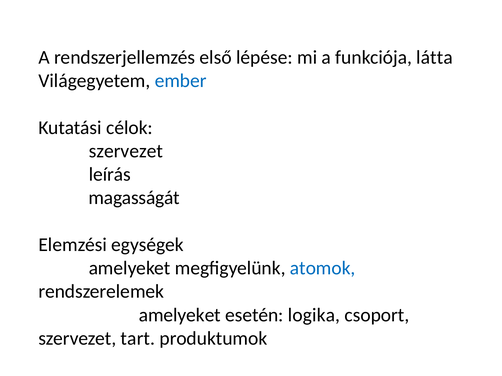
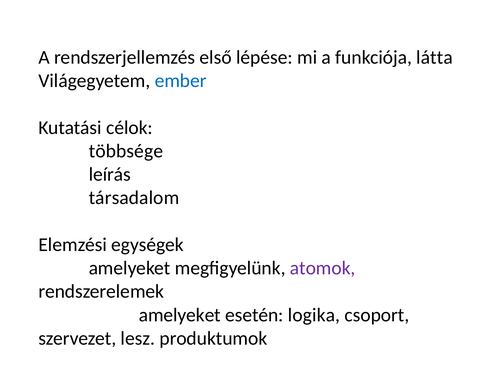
szervezet: szervezet -> többsége (126, 151)
magasságát: magasságát -> társadalom (134, 198)
atomok colour: blue -> purple (323, 268)
tart: tart -> lesz (138, 339)
